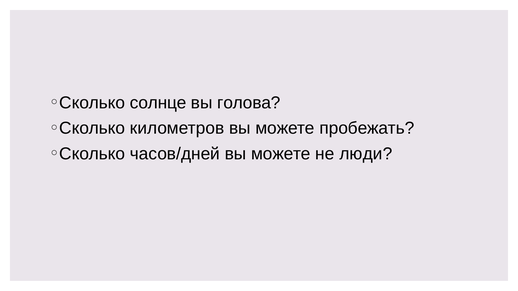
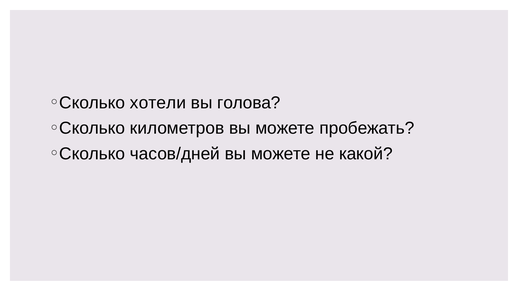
солнце: солнце -> хотели (158, 103)
люди: люди -> какой (366, 154)
